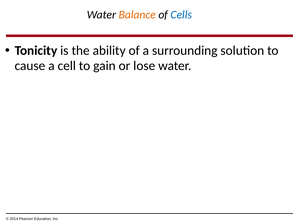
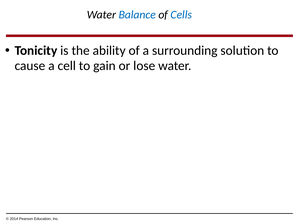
Balance colour: orange -> blue (137, 15)
